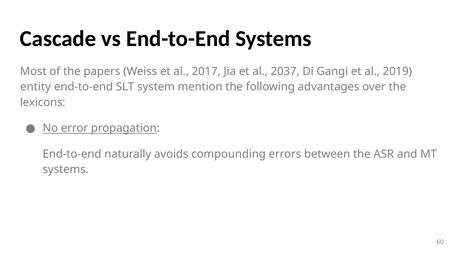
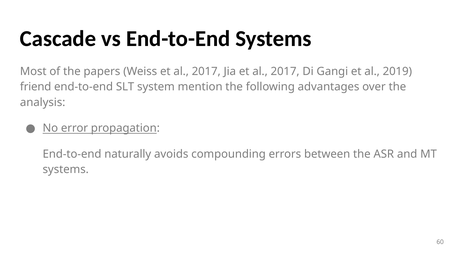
Jia et al 2037: 2037 -> 2017 (285, 71)
entity: entity -> friend (36, 87)
lexicons: lexicons -> analysis (43, 102)
